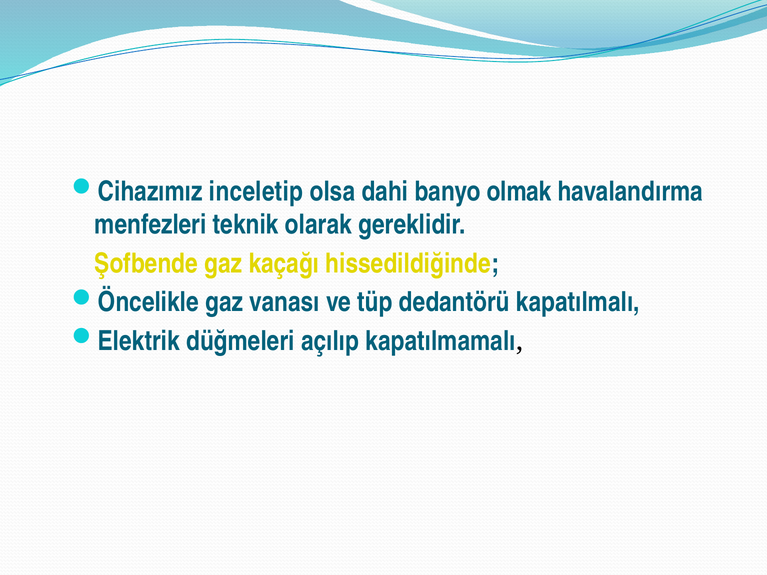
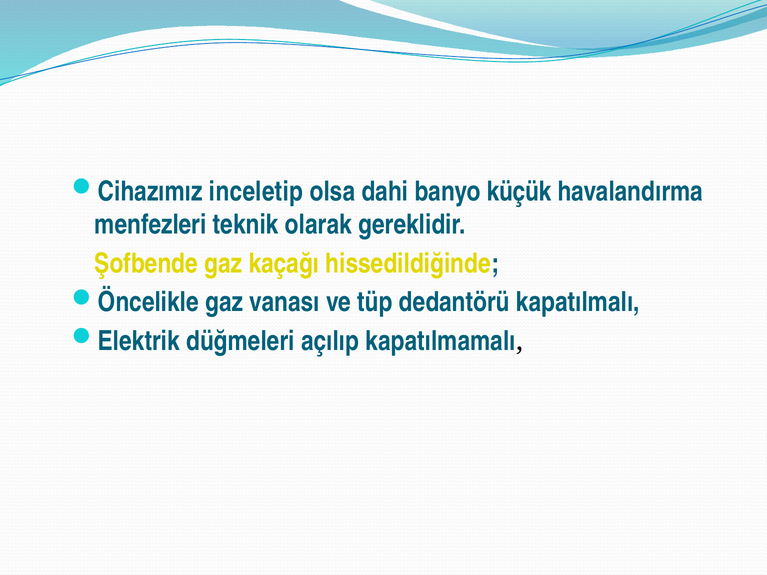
olmak: olmak -> küçük (519, 192)
